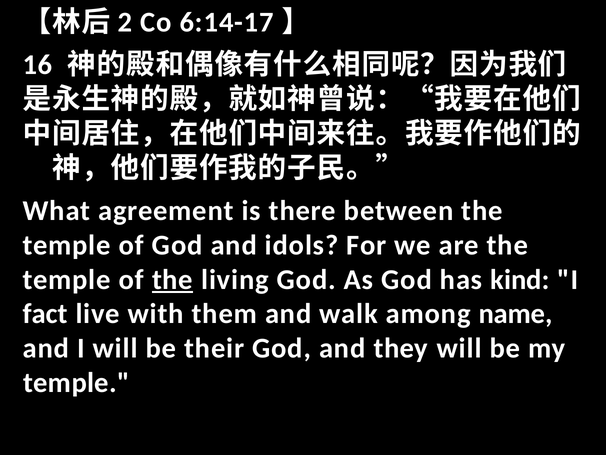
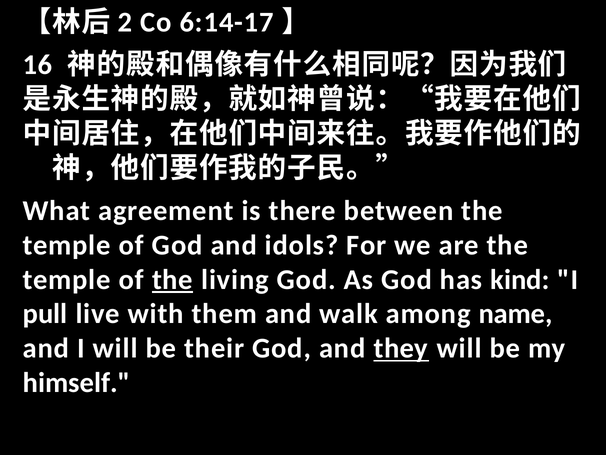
fact: fact -> pull (45, 314)
they underline: none -> present (401, 348)
temple: temple -> himself (77, 382)
